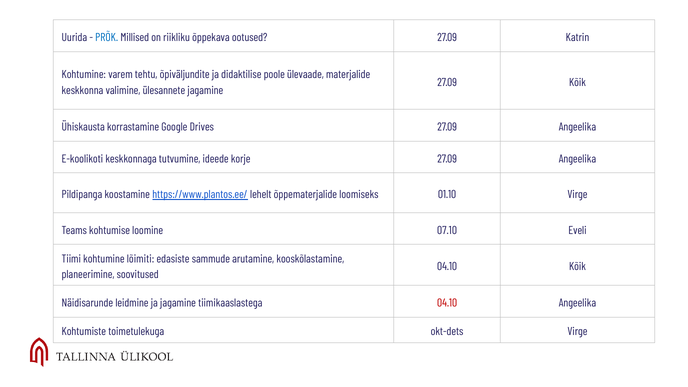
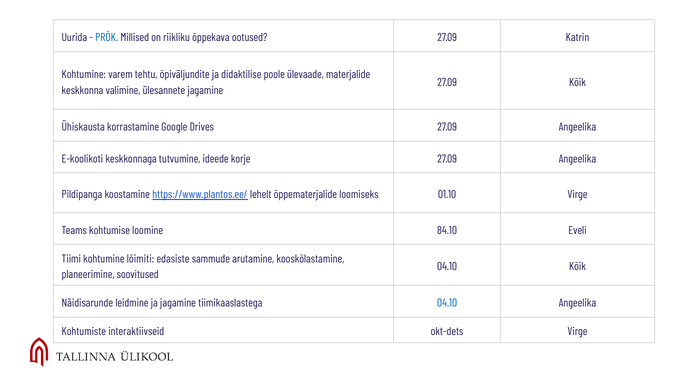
07.10: 07.10 -> 84.10 (447, 230)
04.10 colour: red -> blue (447, 303)
toimetulekuga: toimetulekuga -> interaktiivseid (136, 332)
